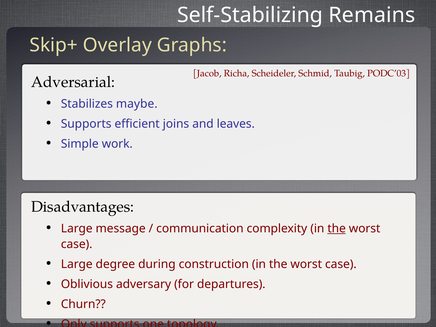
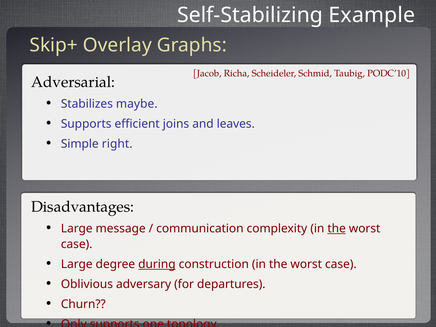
Remains: Remains -> Example (372, 15)
PODC’03: PODC’03 -> PODC’10 (389, 73)
work: work -> right (117, 144)
during underline: none -> present (157, 264)
